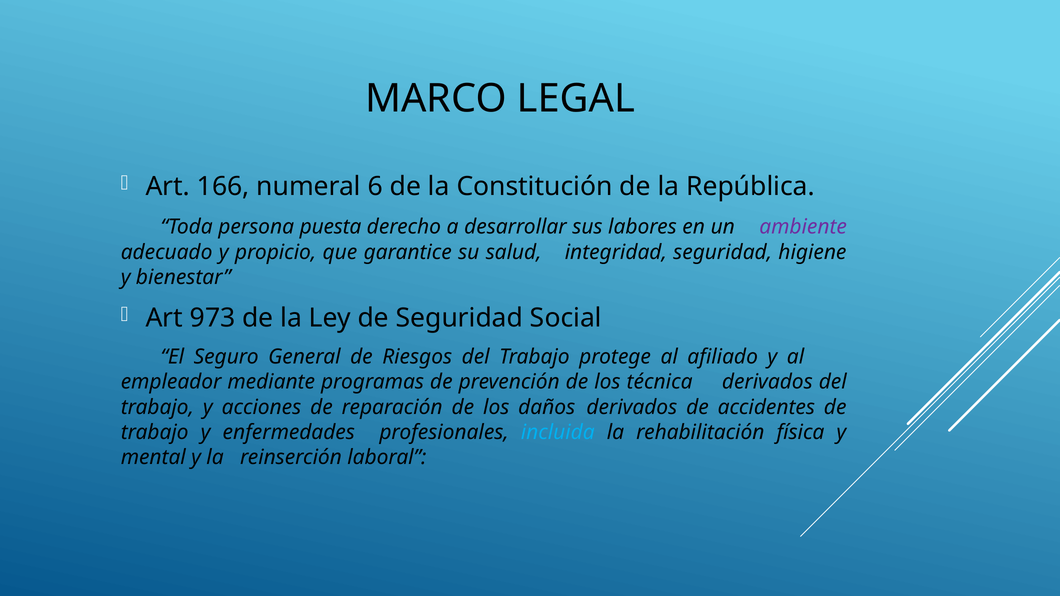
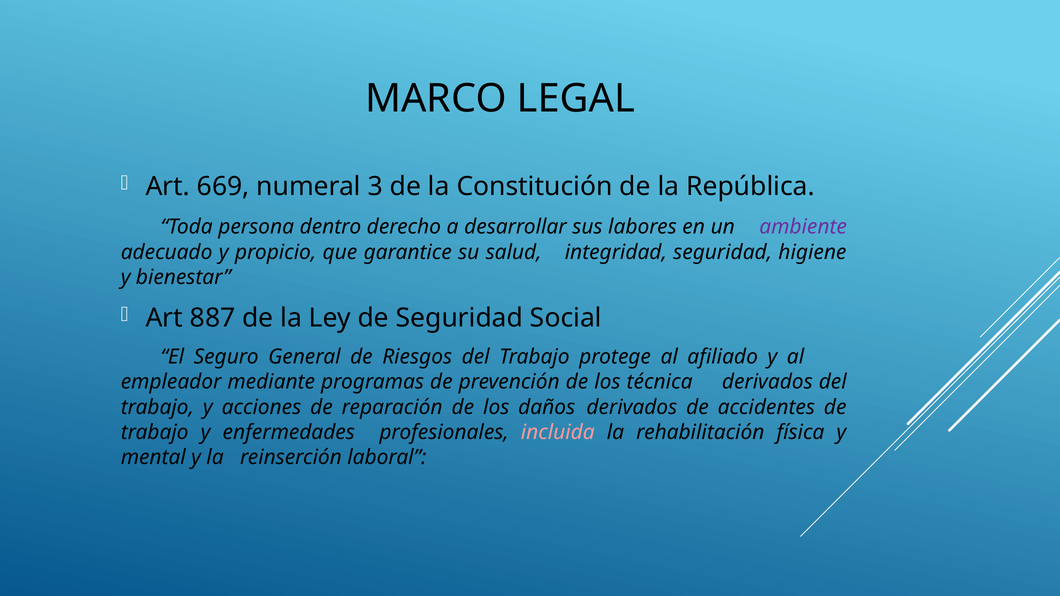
166: 166 -> 669 (223, 187)
6: 6 -> 3 (375, 187)
puesta: puesta -> dentro (330, 227)
973: 973 -> 887 (213, 318)
incluida colour: light blue -> pink (558, 432)
